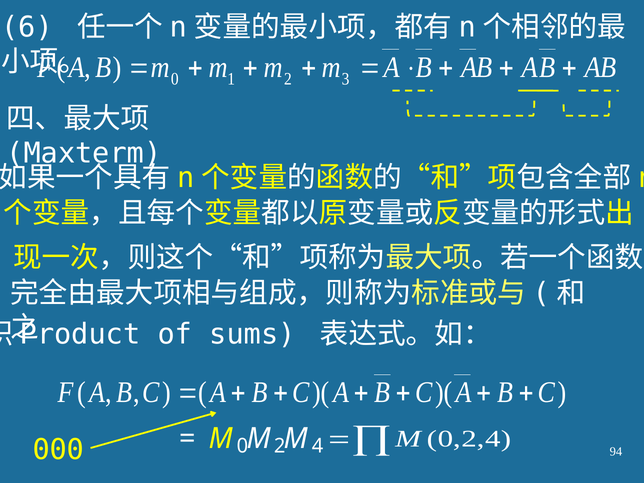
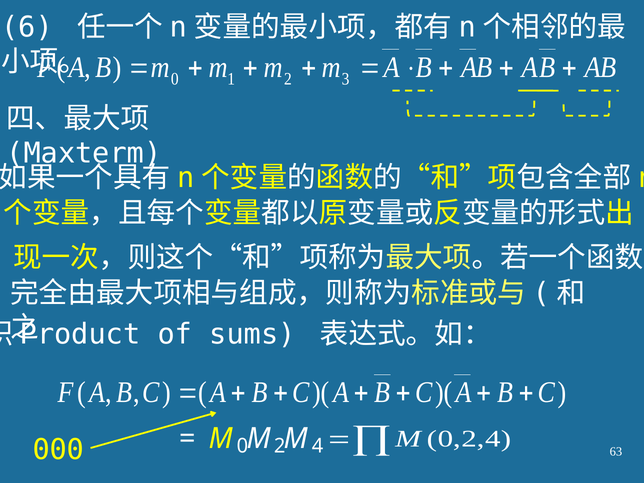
94: 94 -> 63 (616, 452)
